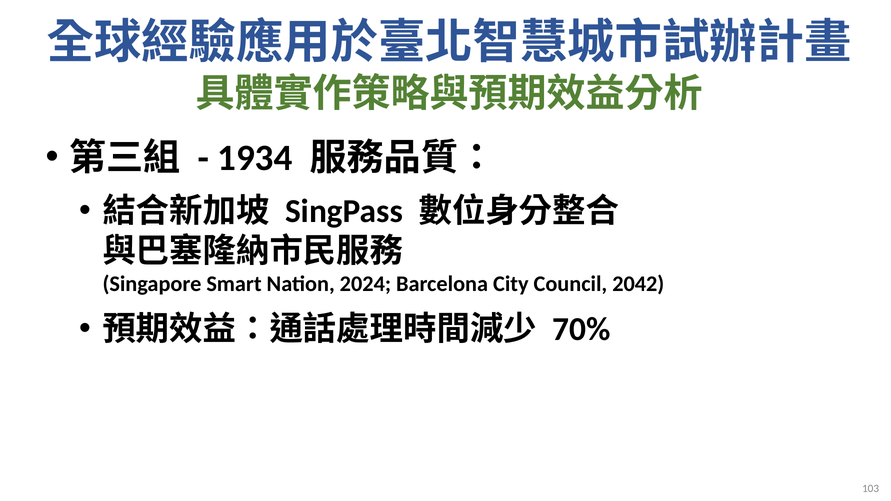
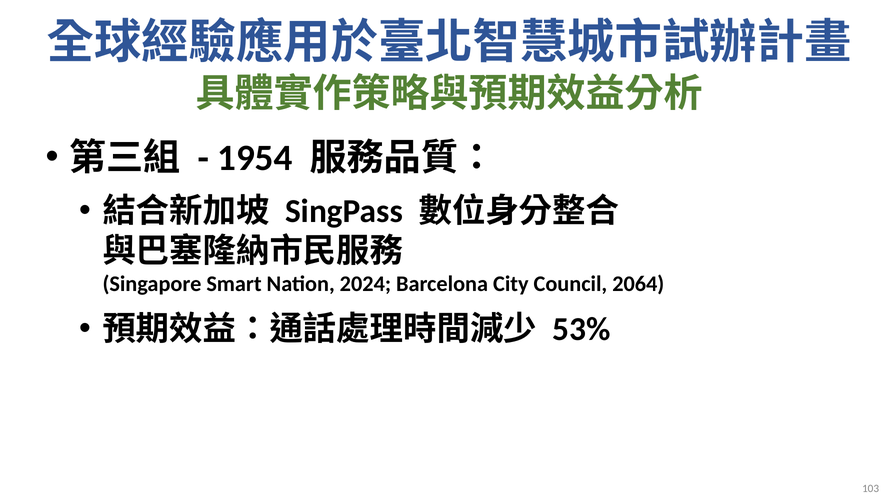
1934: 1934 -> 1954 (255, 158)
2042: 2042 -> 2064 (638, 284)
70%: 70% -> 53% (582, 329)
